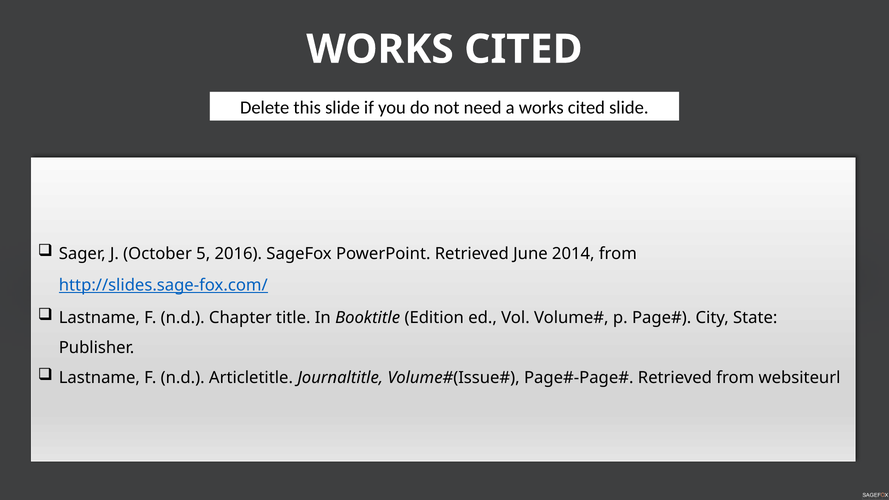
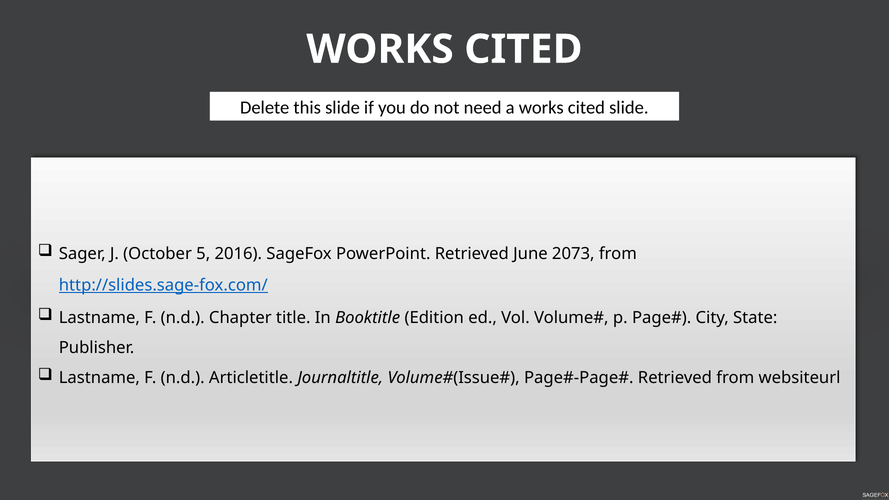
2014: 2014 -> 2073 (573, 254)
